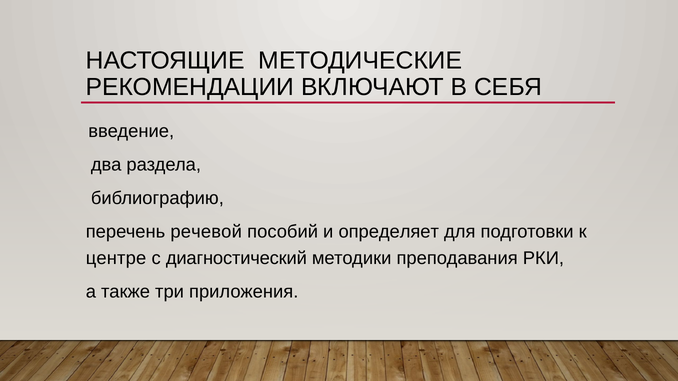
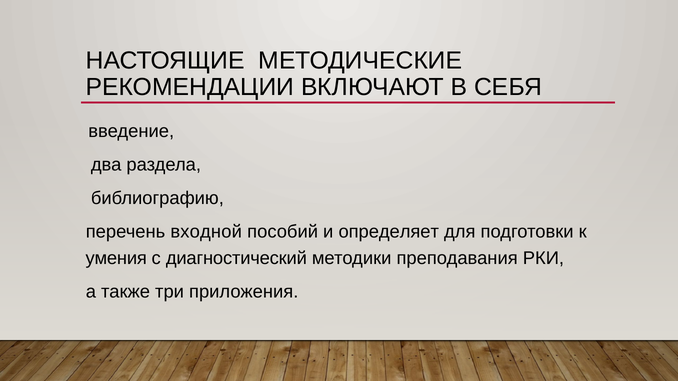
речевой: речевой -> входной (206, 232)
центре: центре -> умения (116, 258)
